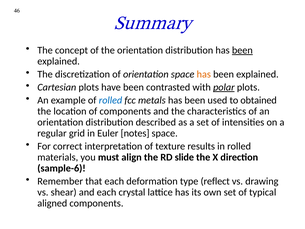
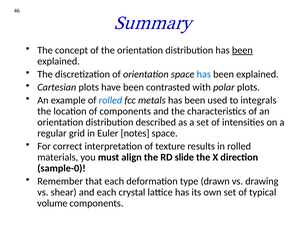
has colour: orange -> blue (204, 74)
polar underline: present -> none (224, 87)
obtained: obtained -> integrals (259, 100)
sample-6: sample-6 -> sample-0 (62, 168)
reflect: reflect -> drawn (215, 181)
aligned: aligned -> volume (52, 203)
